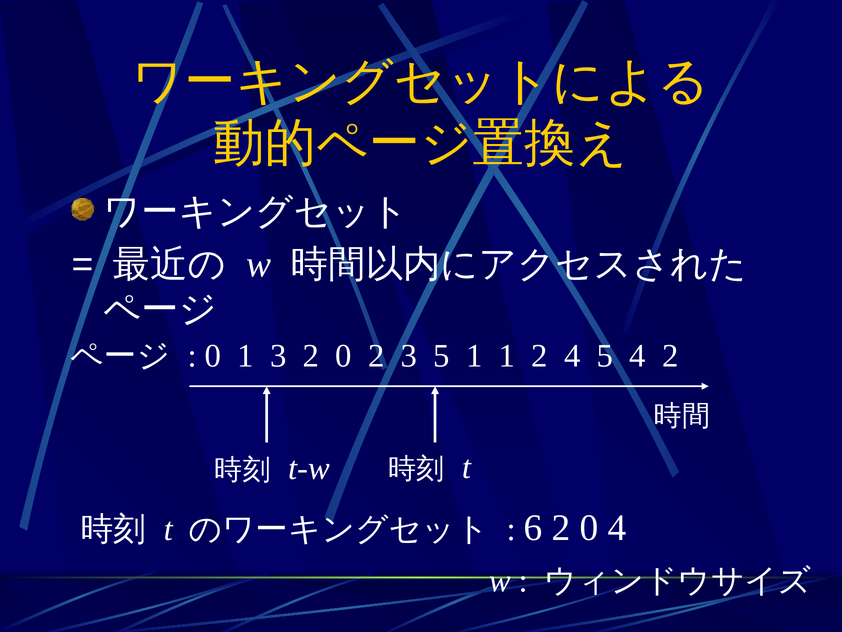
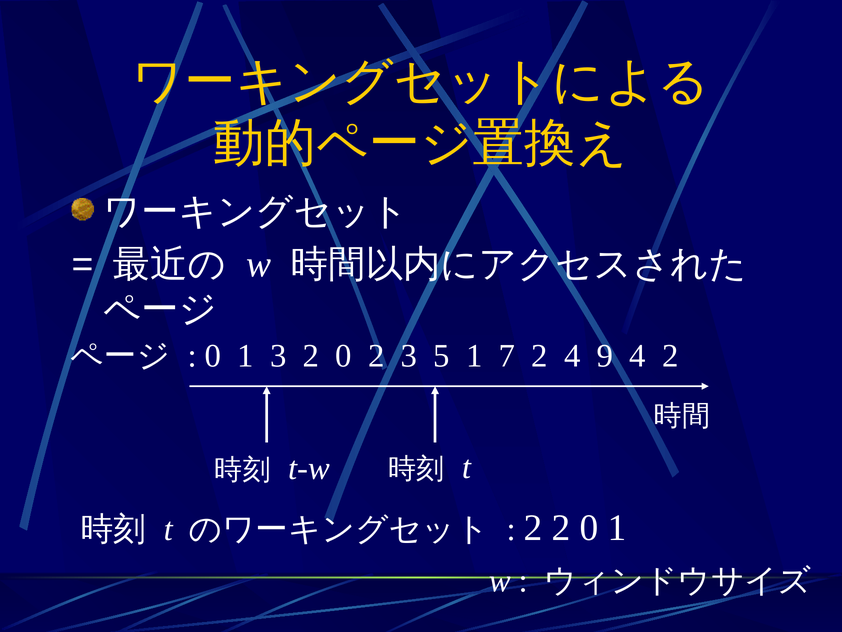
1 1: 1 -> 7 (507, 356)
4 5: 5 -> 9 (605, 356)
6: 6 -> 2 (533, 527)
2 0 4: 4 -> 1 (617, 527)
